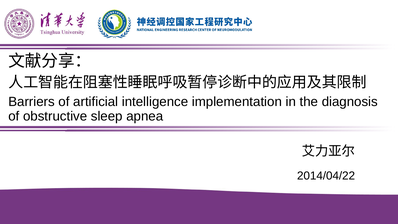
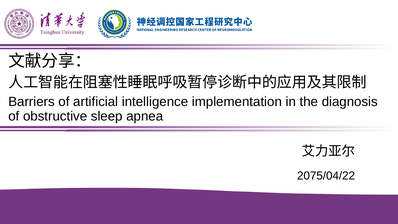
2014/04/22: 2014/04/22 -> 2075/04/22 (326, 176)
